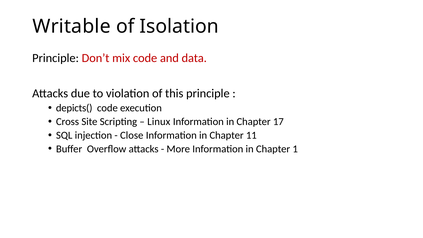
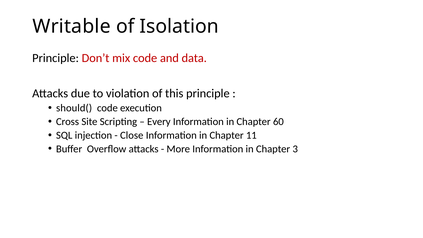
depicts(: depicts( -> should( (74, 108)
Linux: Linux -> Every (159, 122)
17: 17 -> 60 (278, 122)
1: 1 -> 3 (295, 149)
